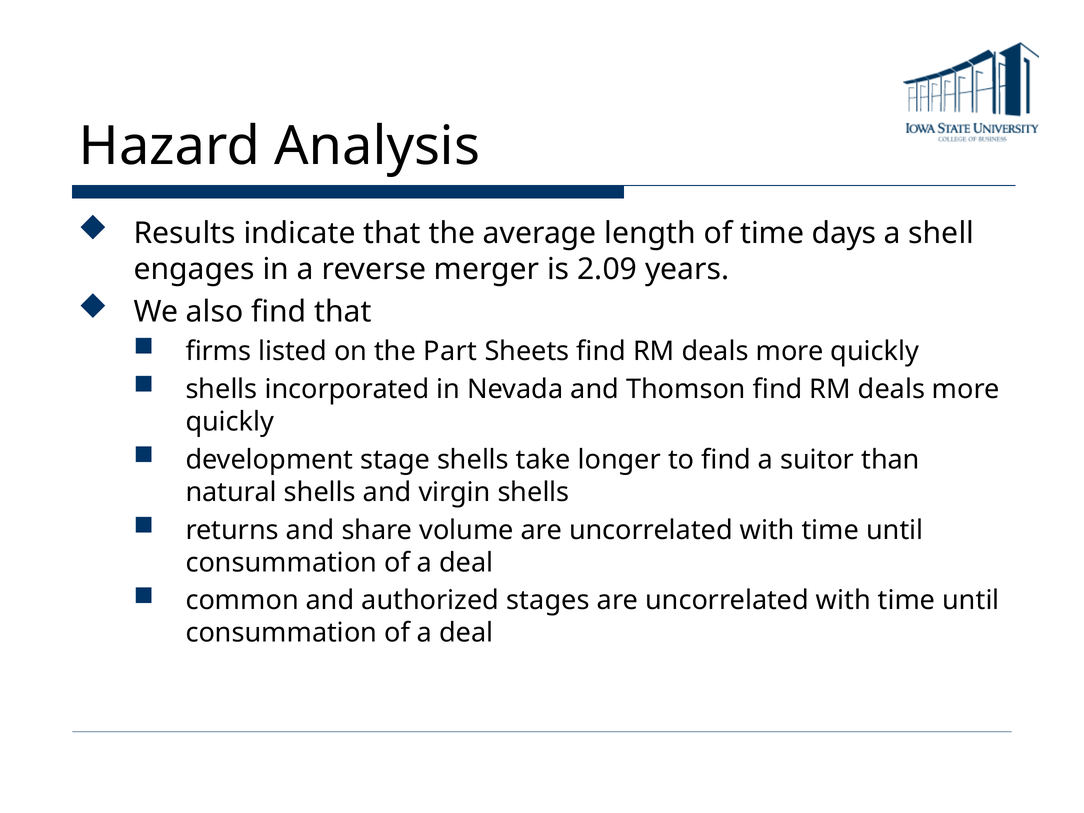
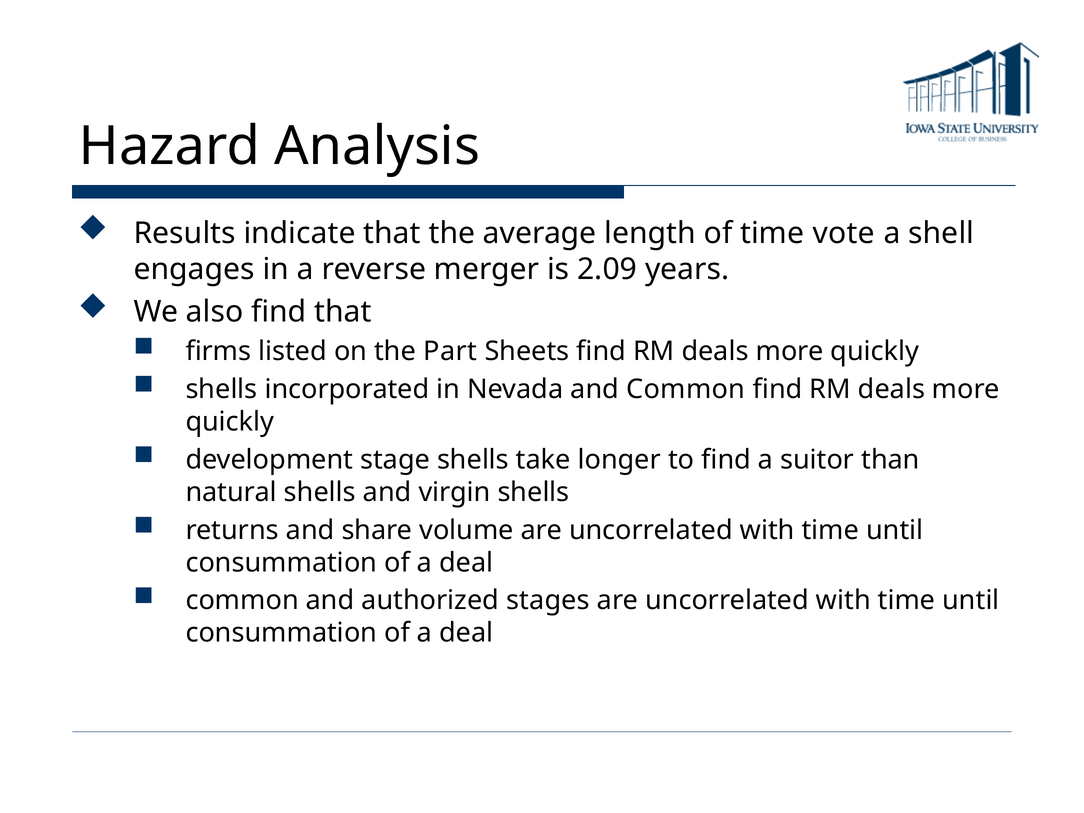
days: days -> vote (844, 233)
and Thomson: Thomson -> Common (686, 389)
